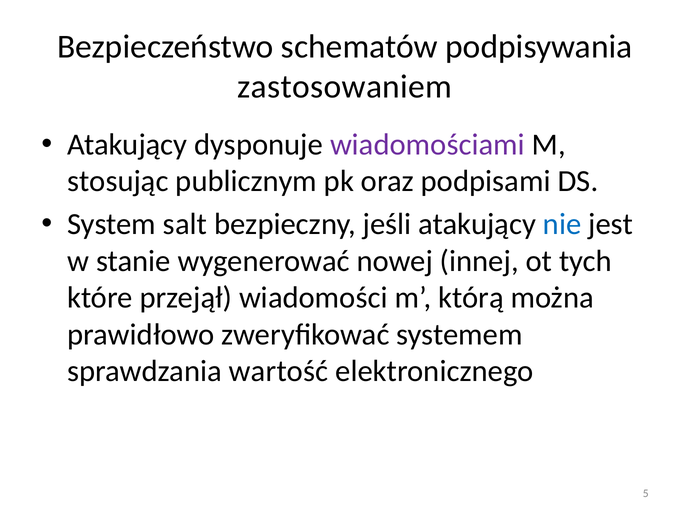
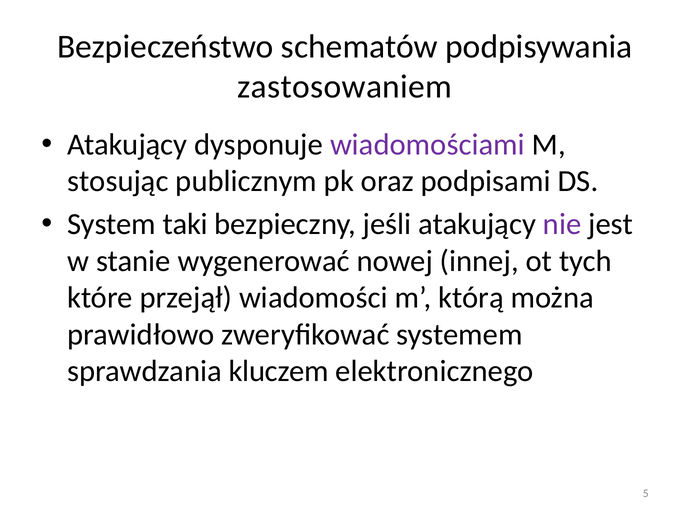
salt: salt -> taki (185, 225)
nie colour: blue -> purple (562, 225)
wartość: wartość -> kluczem (279, 372)
